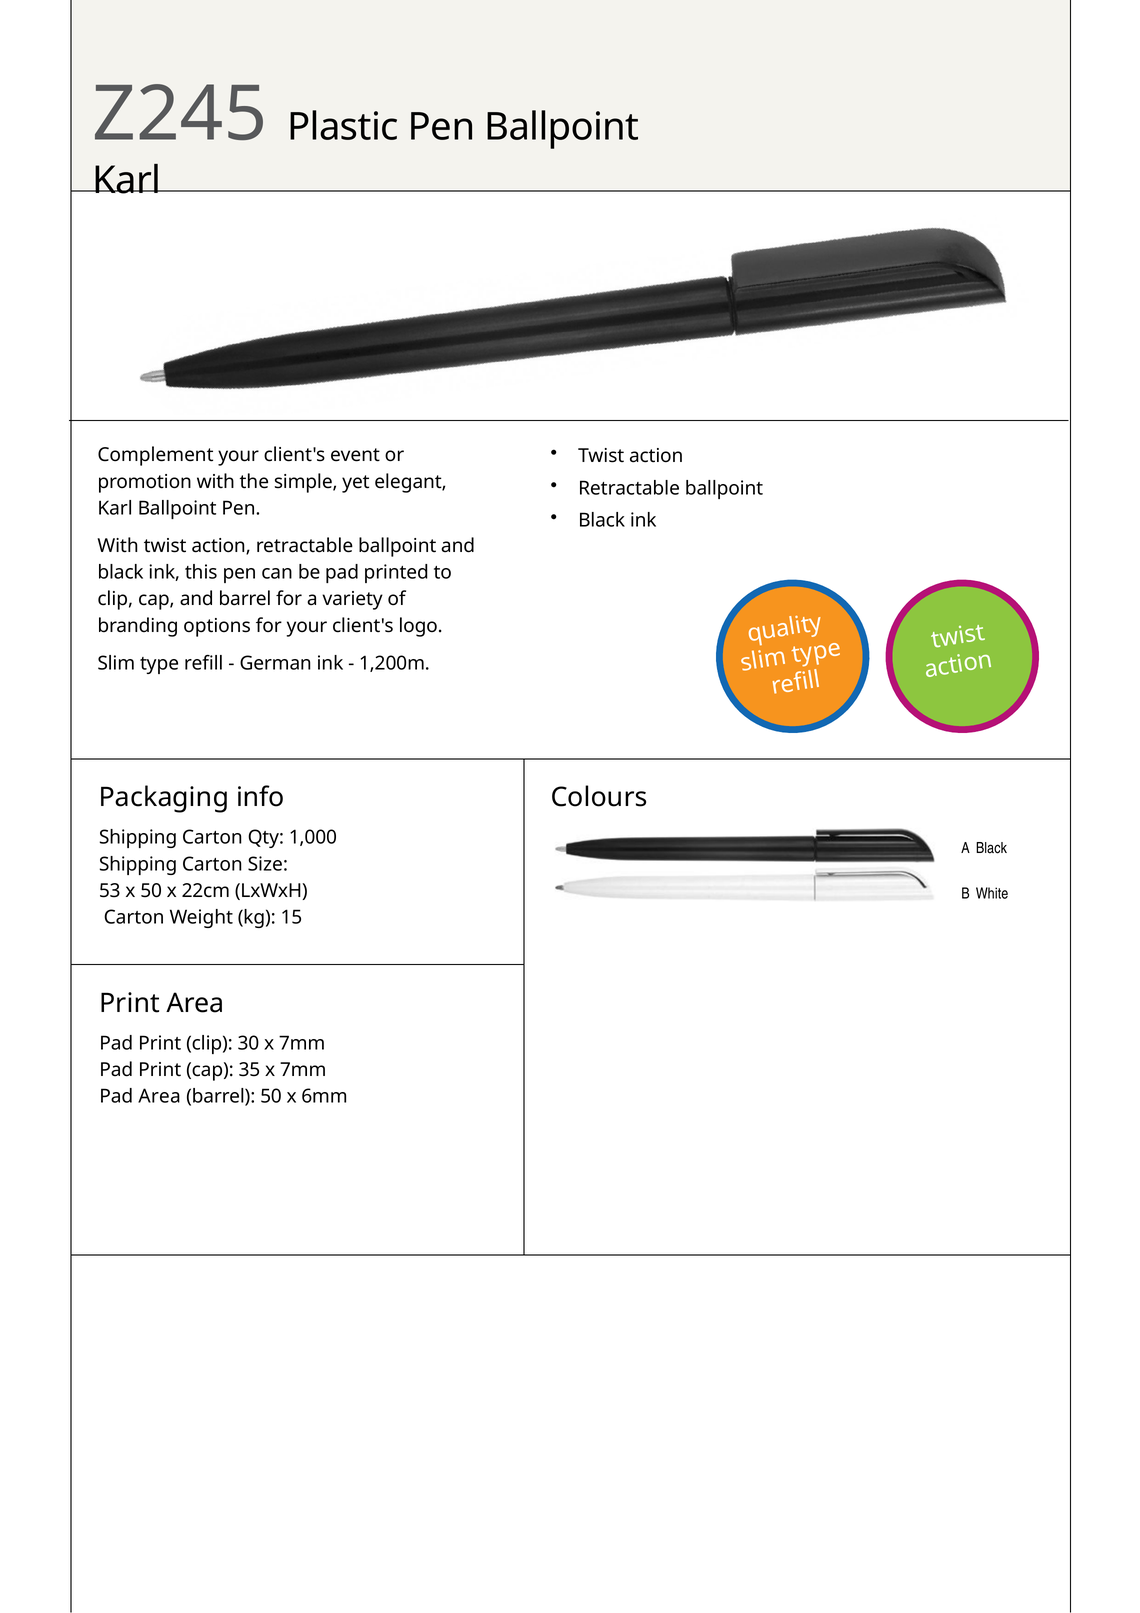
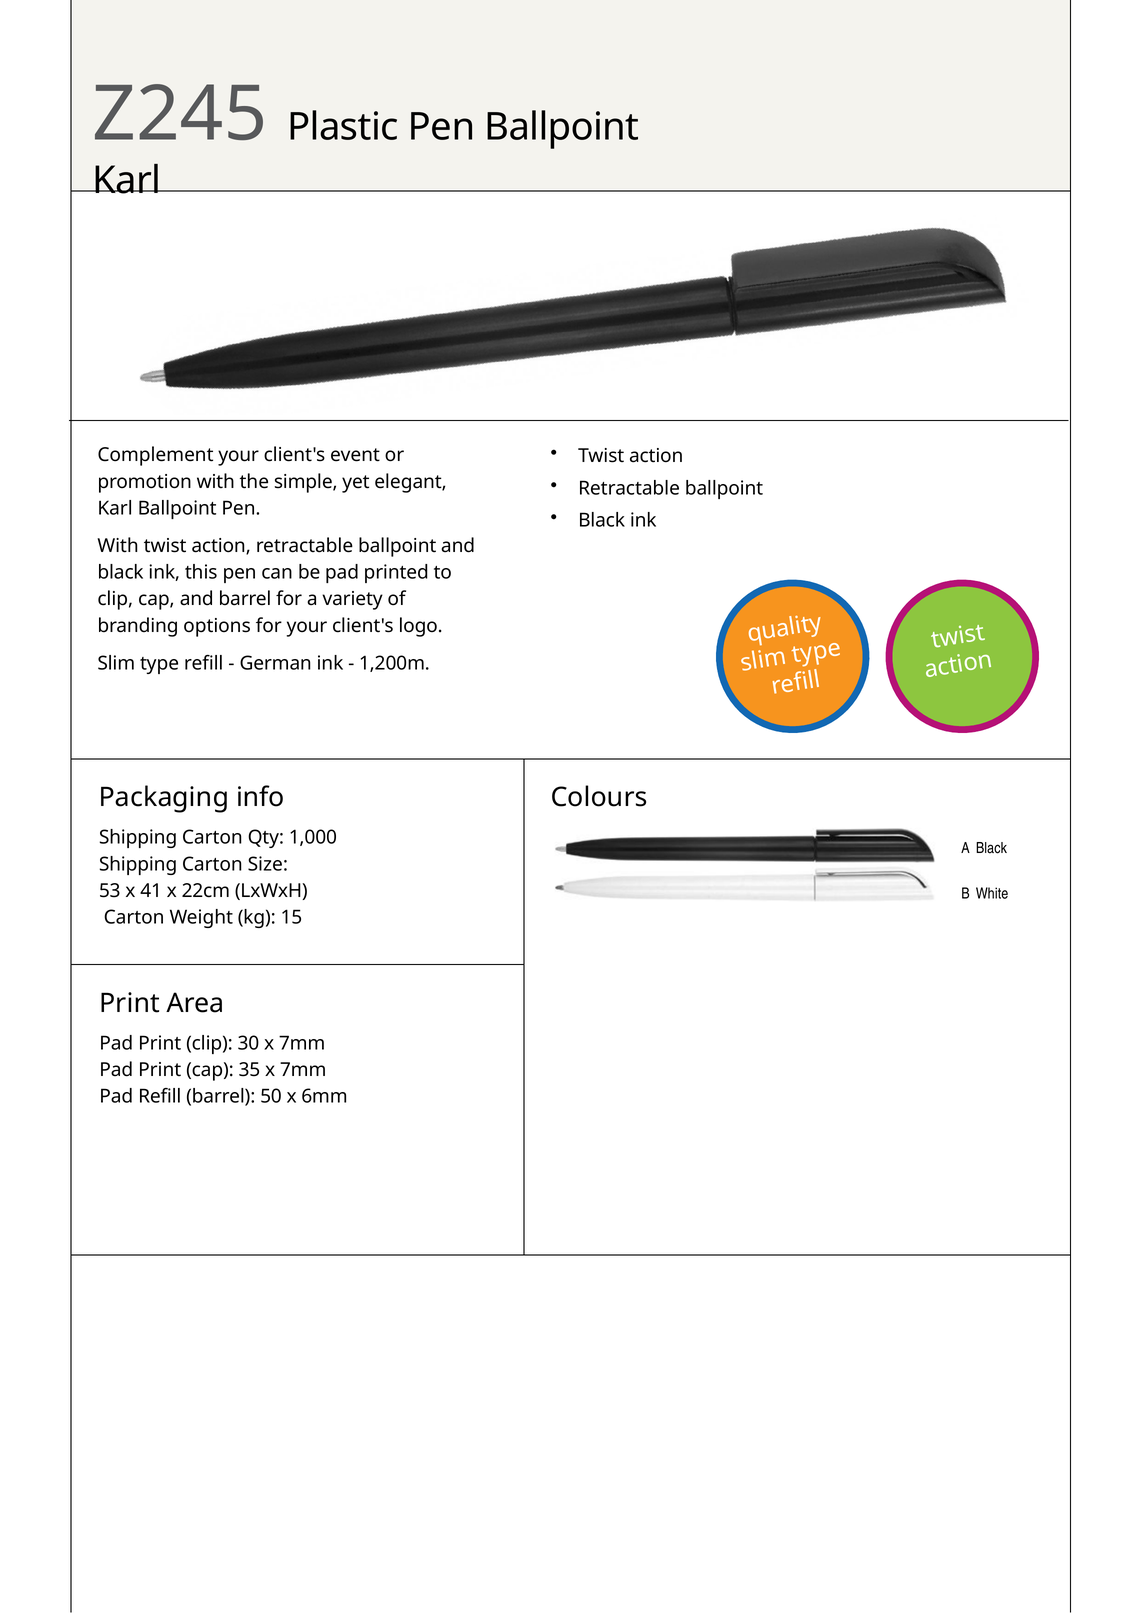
x 50: 50 -> 41 (151, 891)
Pad Area: Area -> Refill (160, 1097)
